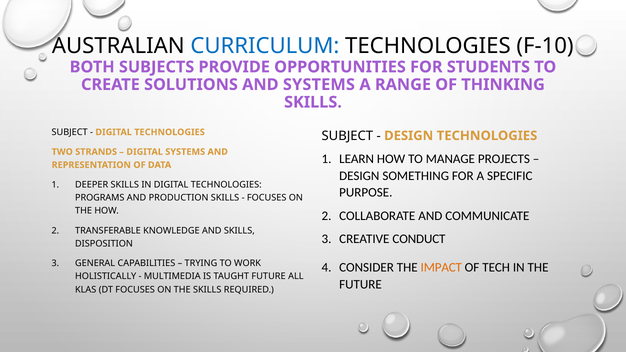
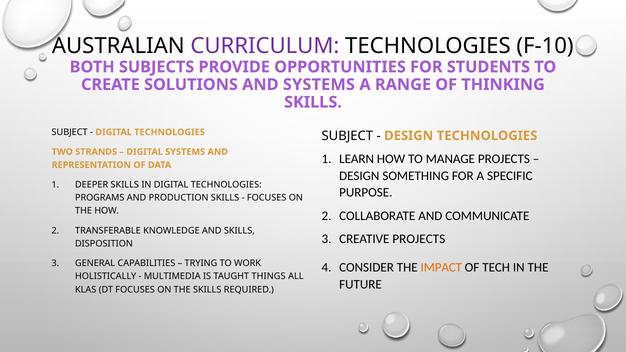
CURRICULUM colour: blue -> purple (265, 46)
CREATIVE CONDUCT: CONDUCT -> PROJECTS (419, 239)
TAUGHT FUTURE: FUTURE -> THINGS (269, 277)
